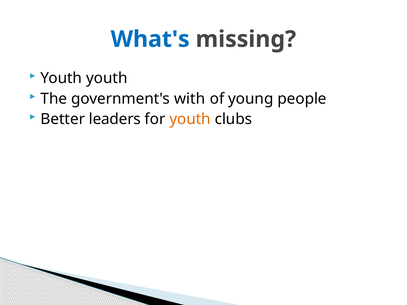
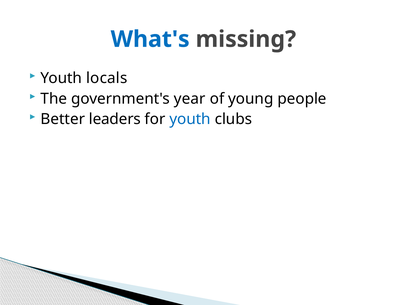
Youth youth: youth -> locals (107, 78)
with: with -> year (190, 99)
youth colour: orange -> blue (190, 119)
